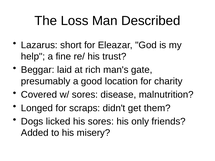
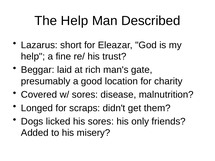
The Loss: Loss -> Help (74, 21)
